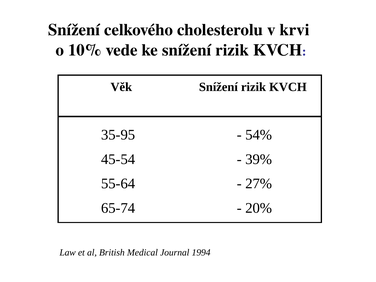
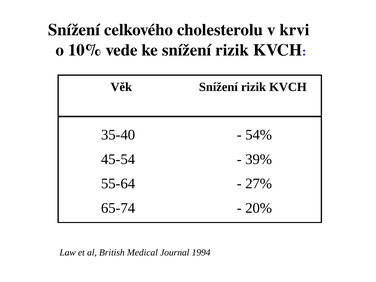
35-95: 35-95 -> 35-40 (118, 135)
